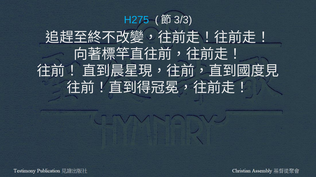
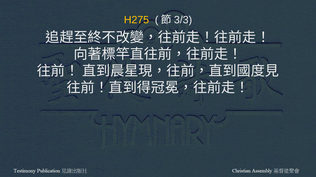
H275 colour: light blue -> yellow (136, 20)
